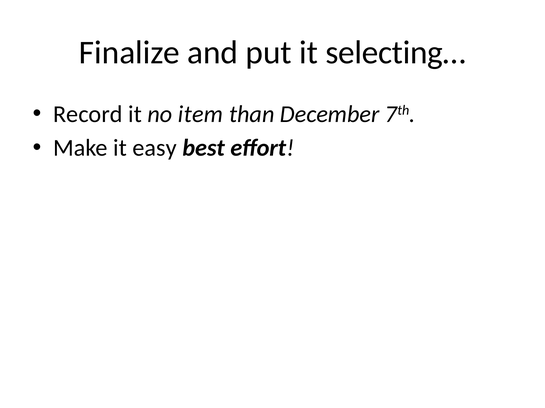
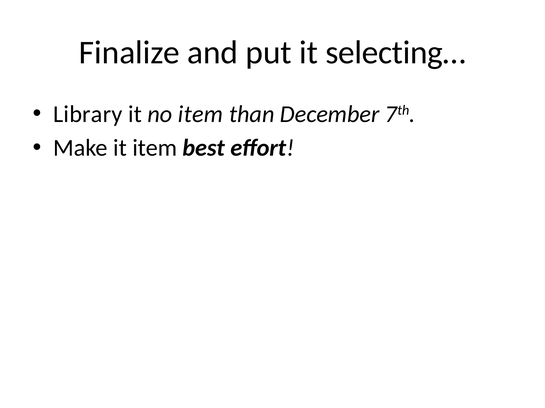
Record: Record -> Library (88, 114)
it easy: easy -> item (155, 148)
